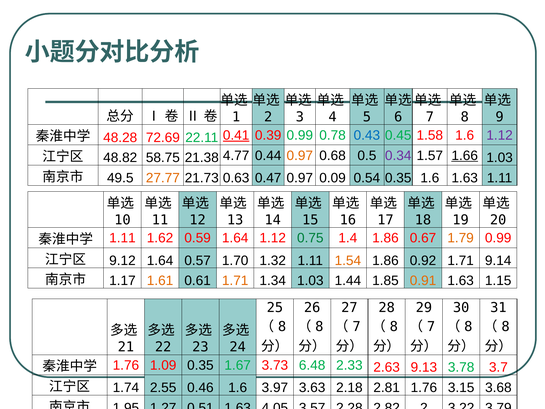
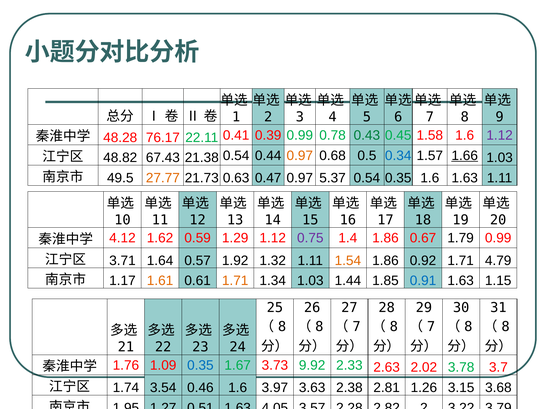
72.69: 72.69 -> 76.17 (163, 137)
0.41 underline: present -> none (236, 135)
0.43 colour: blue -> green (367, 135)
58.75: 58.75 -> 67.43 (163, 158)
21.38 4.77: 4.77 -> 0.54 (236, 155)
0.34 colour: purple -> blue (398, 155)
0.09: 0.09 -> 5.37 (333, 178)
1.11: 1.11 -> 4.12 (122, 238)
0.59 1.64: 1.64 -> 1.29 (235, 238)
0.75 colour: green -> purple (310, 238)
1.79 colour: orange -> black (461, 238)
9.12: 9.12 -> 3.71 (122, 260)
1.70: 1.70 -> 1.92 (235, 260)
9.14: 9.14 -> 4.79 (498, 260)
0.91 colour: orange -> blue (423, 281)
0.35 colour: black -> blue (200, 365)
6.48: 6.48 -> 9.92 (312, 365)
9.13: 9.13 -> 2.02 (424, 367)
2.55: 2.55 -> 3.54 (163, 387)
2.18: 2.18 -> 2.38 (349, 387)
2.81 1.76: 1.76 -> 1.26 (424, 387)
